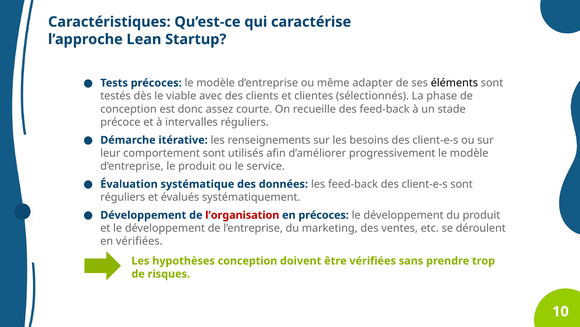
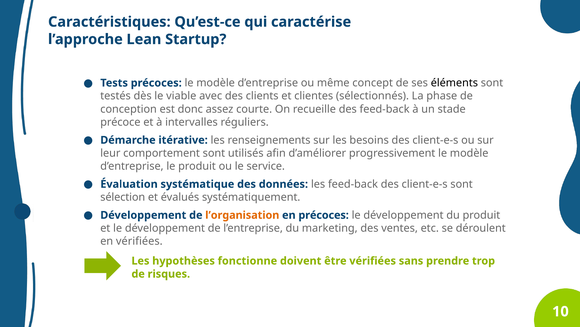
adapter: adapter -> concept (373, 83)
réguliers: réguliers -> sélection (123, 197)
l’organisation colour: red -> orange (242, 215)
hypothèses conception: conception -> fonctionne (247, 260)
